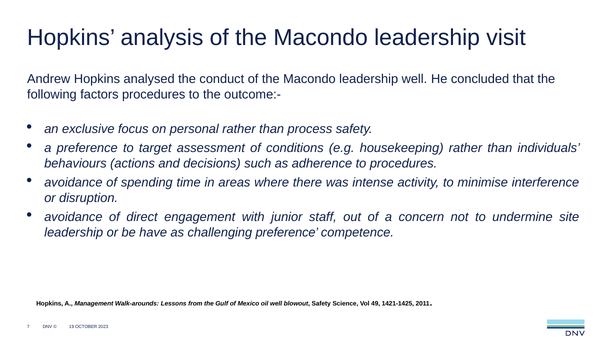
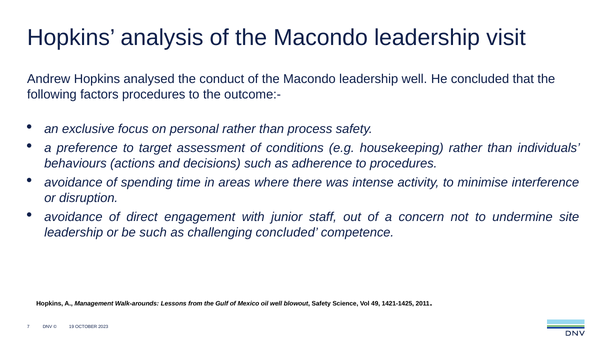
be have: have -> such (153, 232)
challenging preference: preference -> concluded (287, 232)
